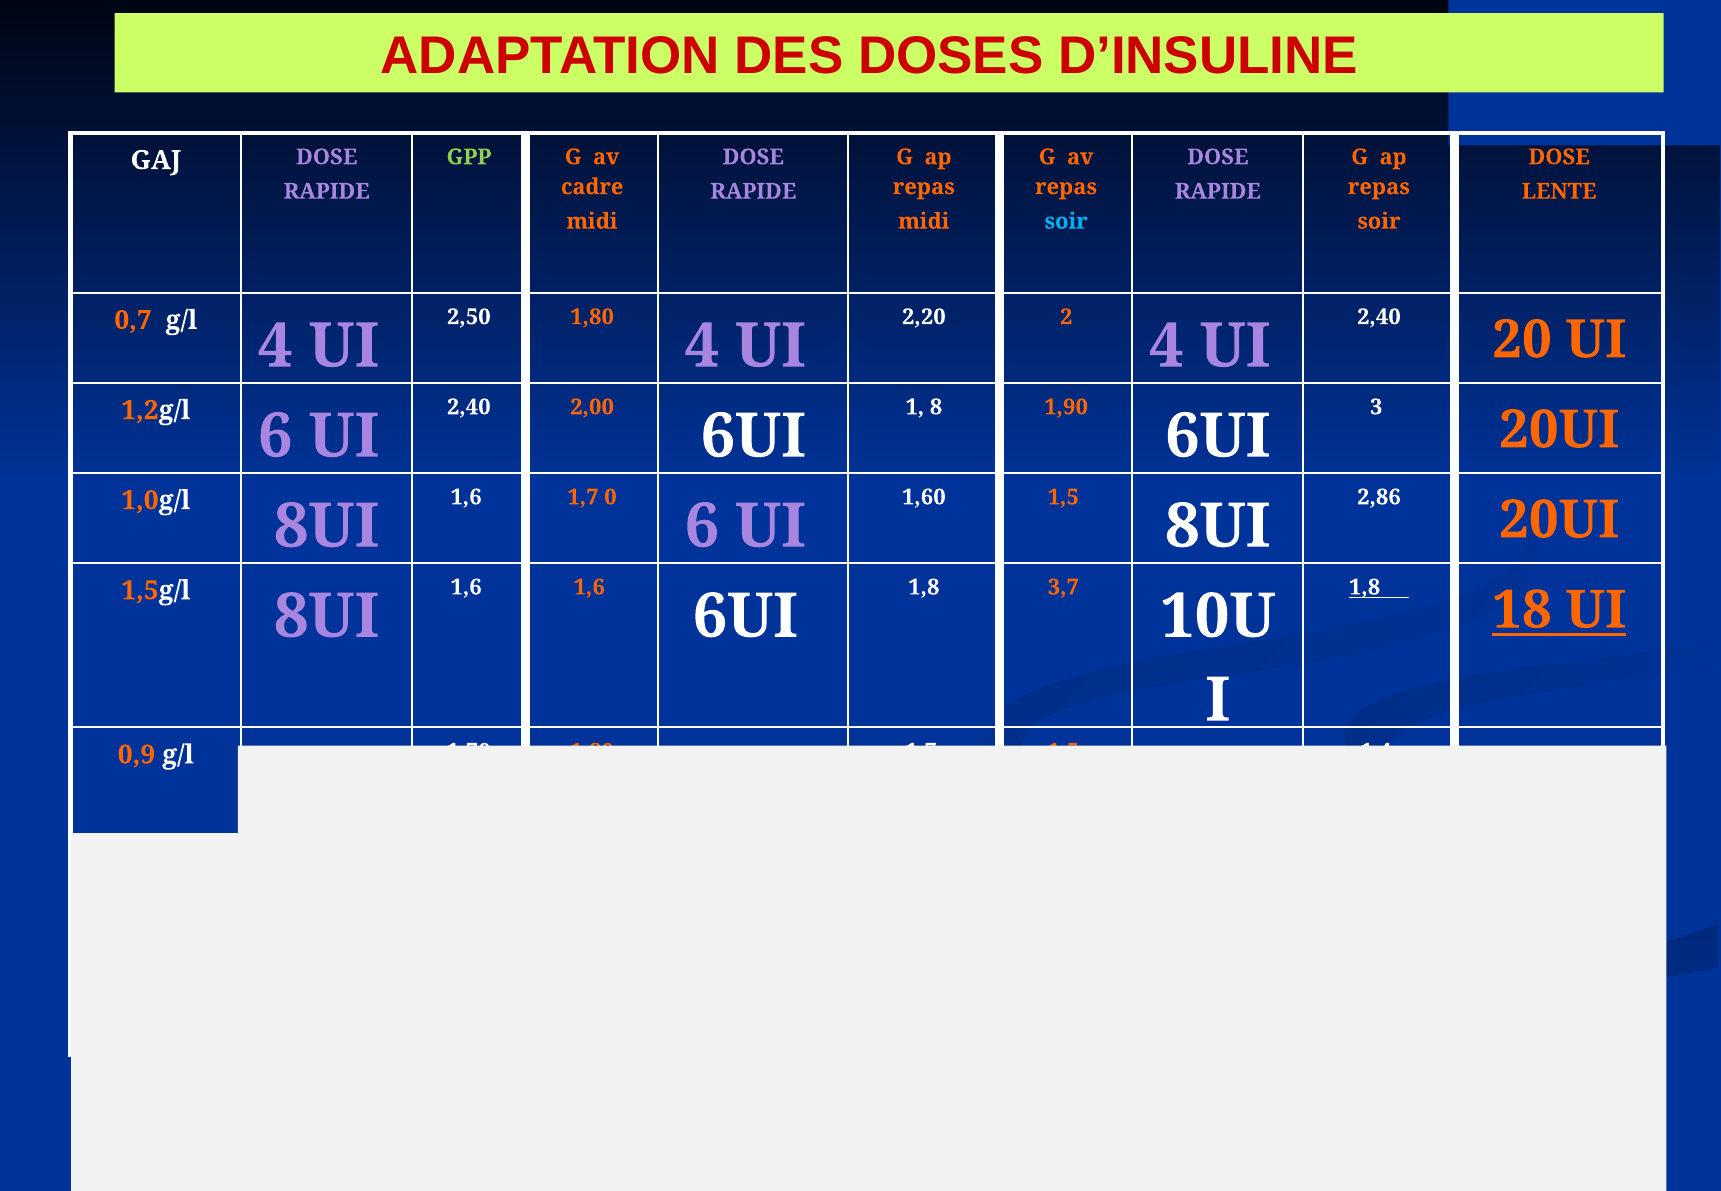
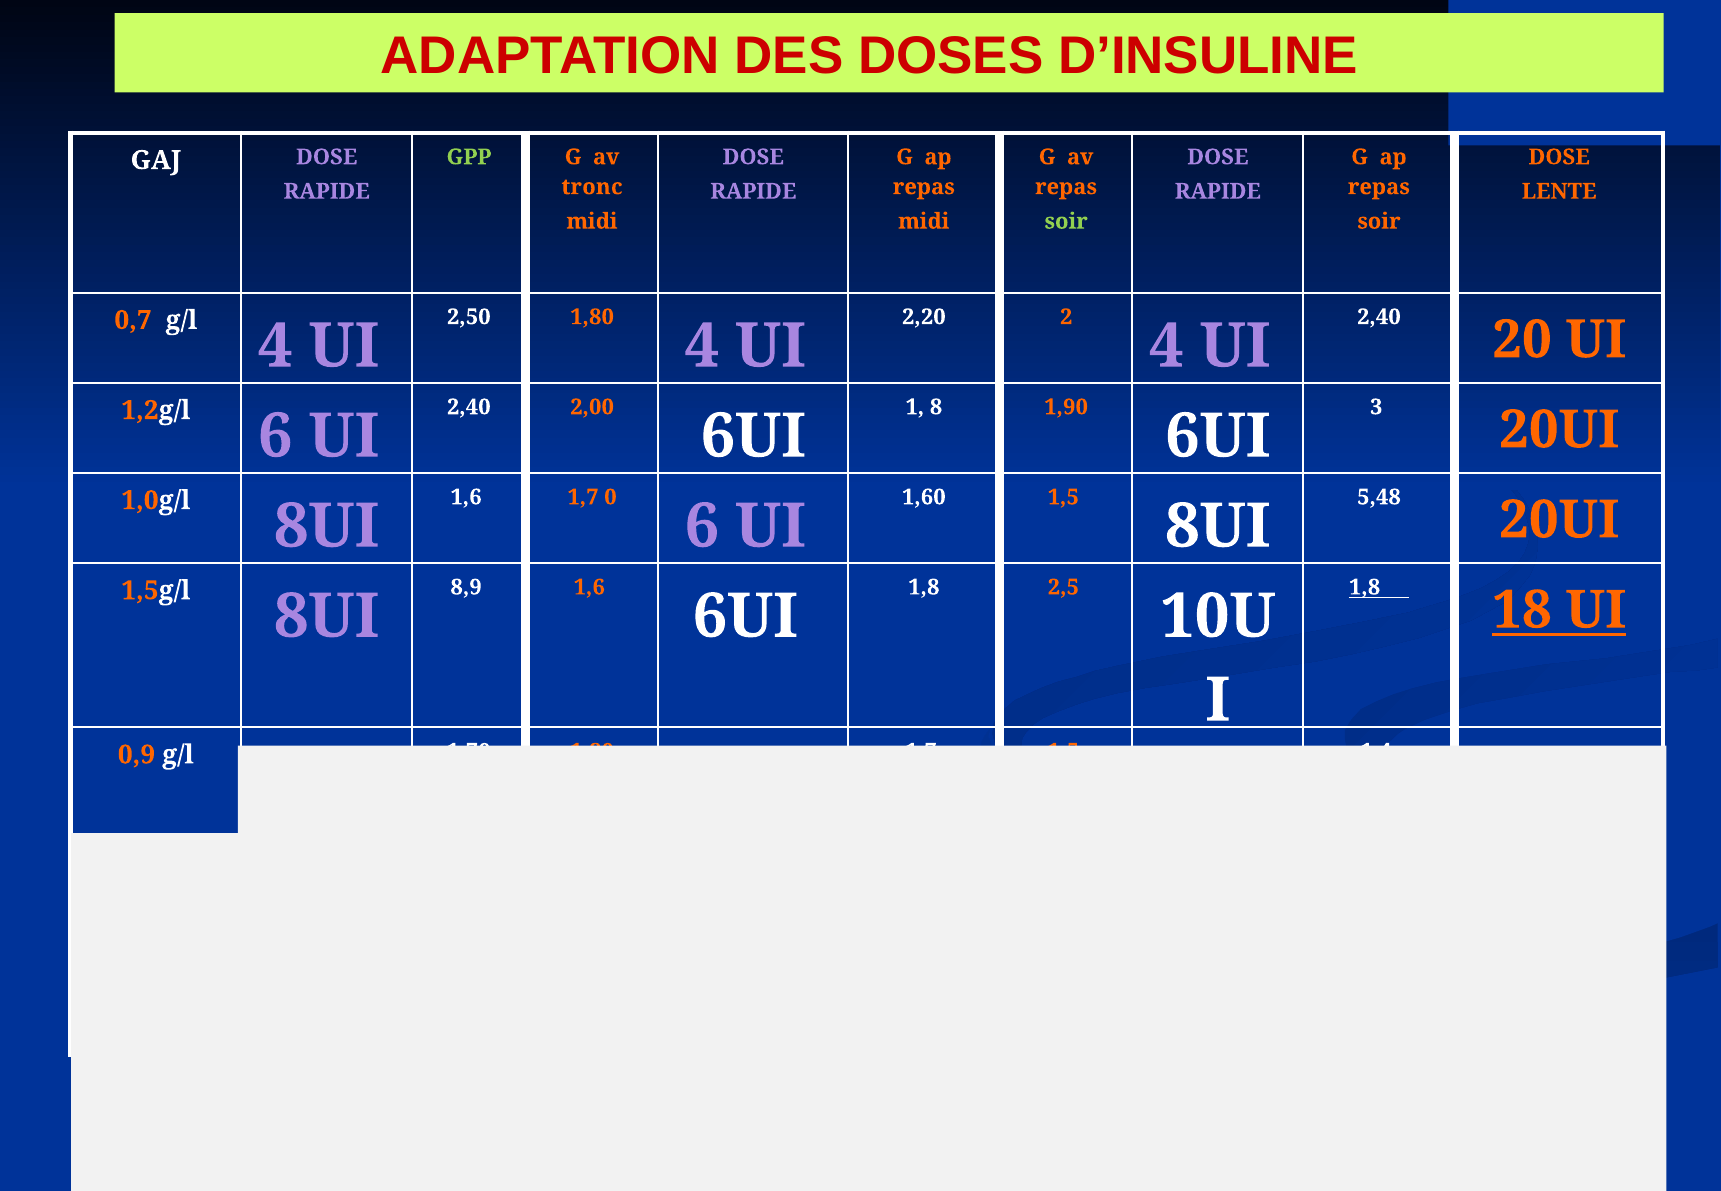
cadre: cadre -> tronc (592, 187)
soir colour: light blue -> light green (1066, 221)
2,86: 2,86 -> 5,48 (1379, 497)
1,6: 1,6 -> 8,9 (466, 587)
3,7: 3,7 -> 2,5 (1063, 587)
